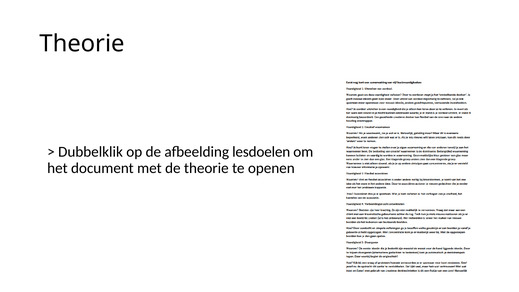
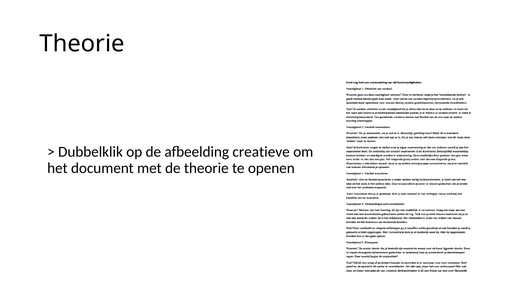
lesdoelen: lesdoelen -> creatieve (261, 152)
